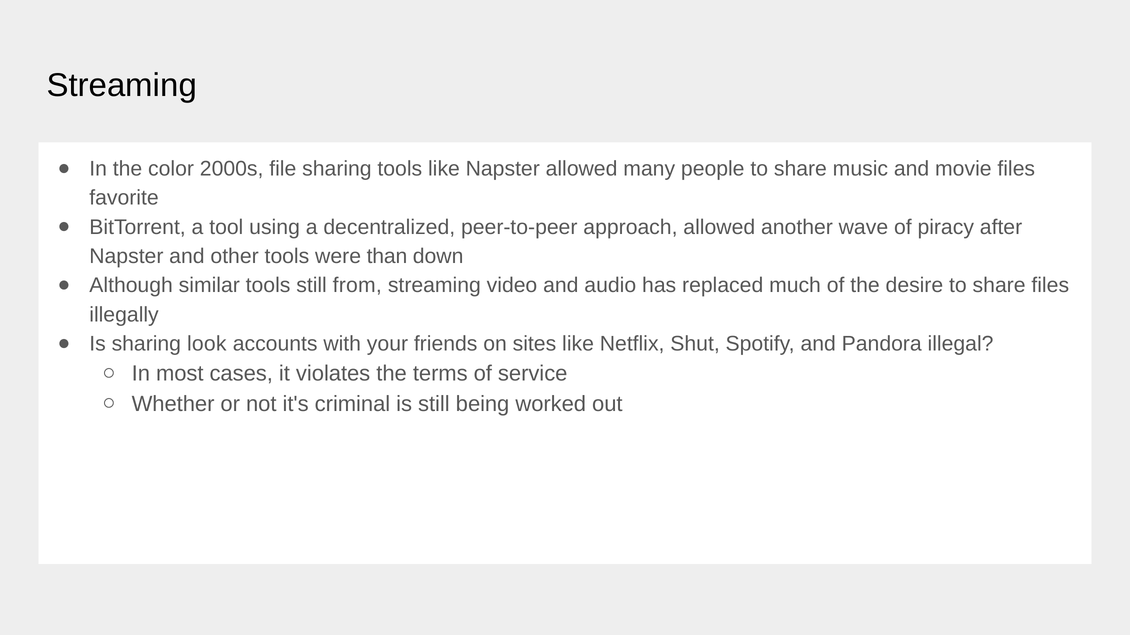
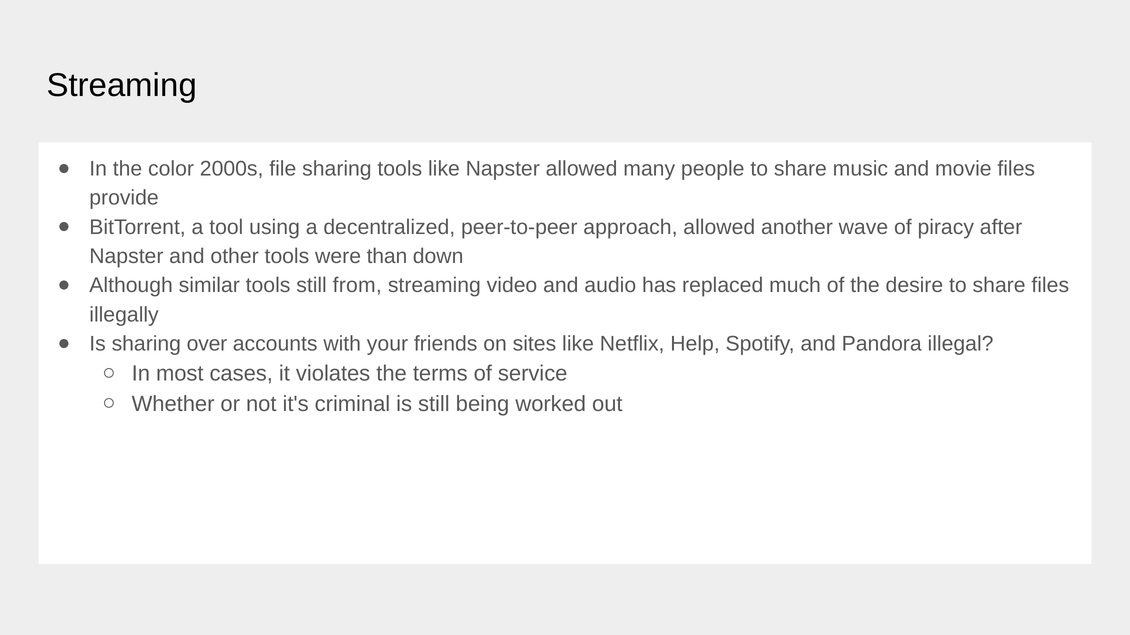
favorite: favorite -> provide (124, 198)
look: look -> over (207, 344)
Shut: Shut -> Help (695, 344)
